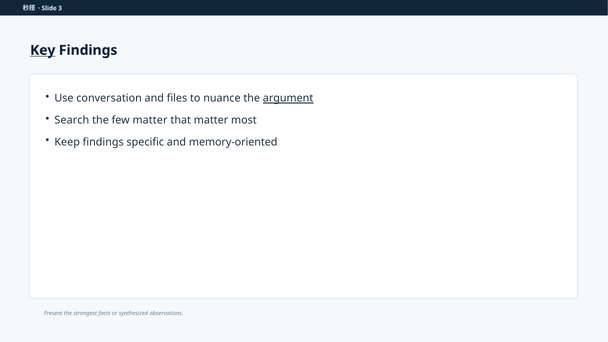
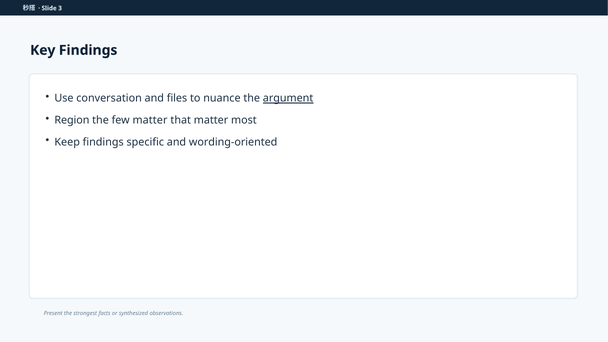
Key underline: present -> none (43, 50)
Search: Search -> Region (72, 120)
memory-oriented: memory-oriented -> wording-oriented (233, 142)
